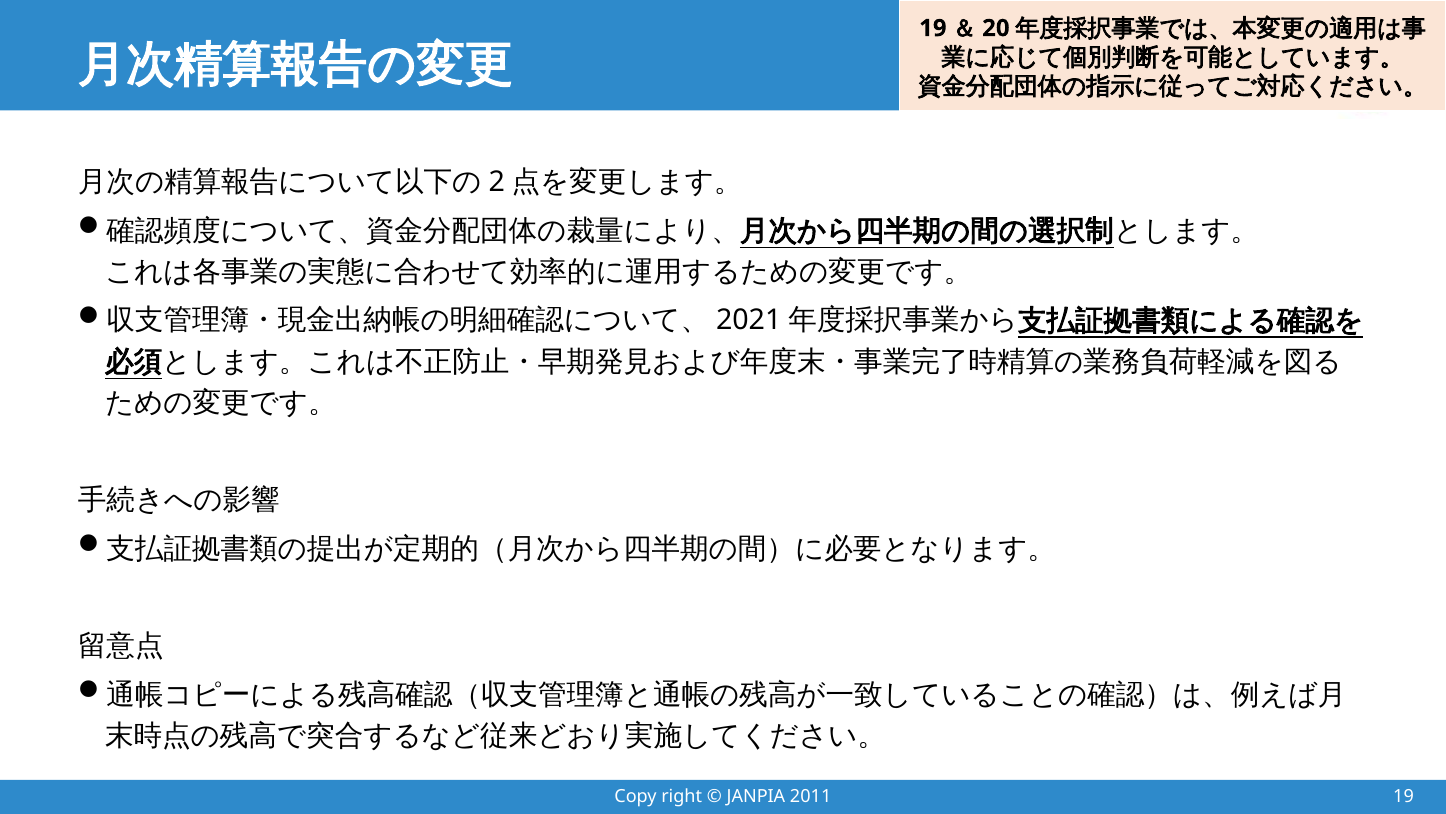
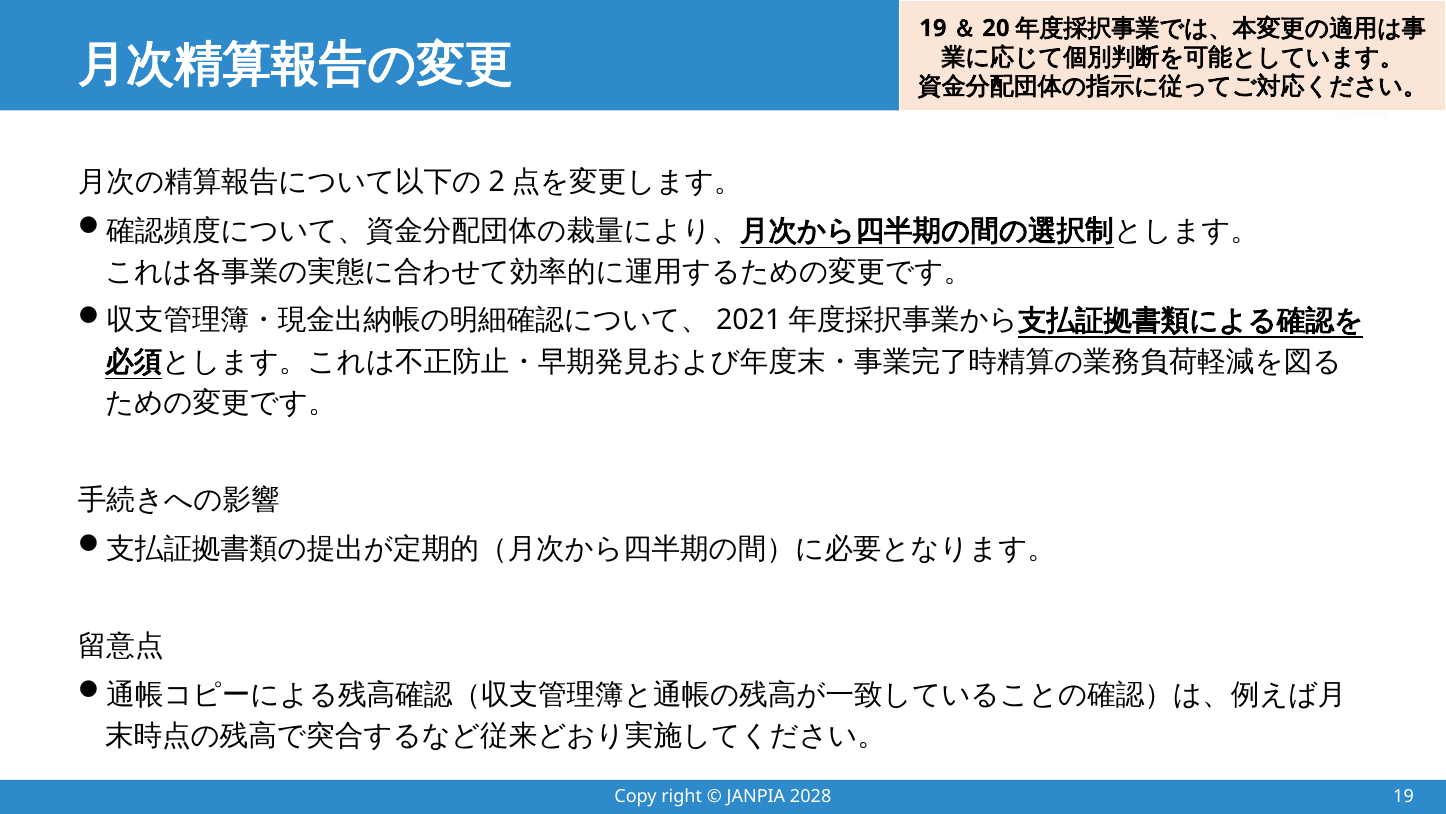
2011: 2011 -> 2028 (811, 796)
